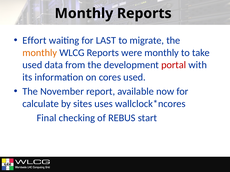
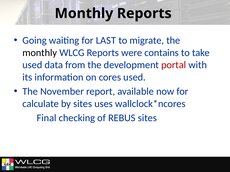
Effort: Effort -> Going (35, 41)
monthly colour: orange -> black (40, 53)
were monthly: monthly -> contains (162, 53)
REBUS start: start -> sites (147, 118)
